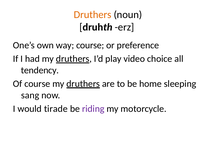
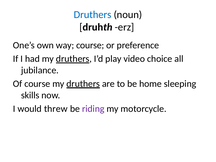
Druthers colour: orange -> blue (93, 15)
tendency: tendency -> jubilance (40, 70)
sang: sang -> skills (30, 95)
tirade: tirade -> threw (56, 109)
